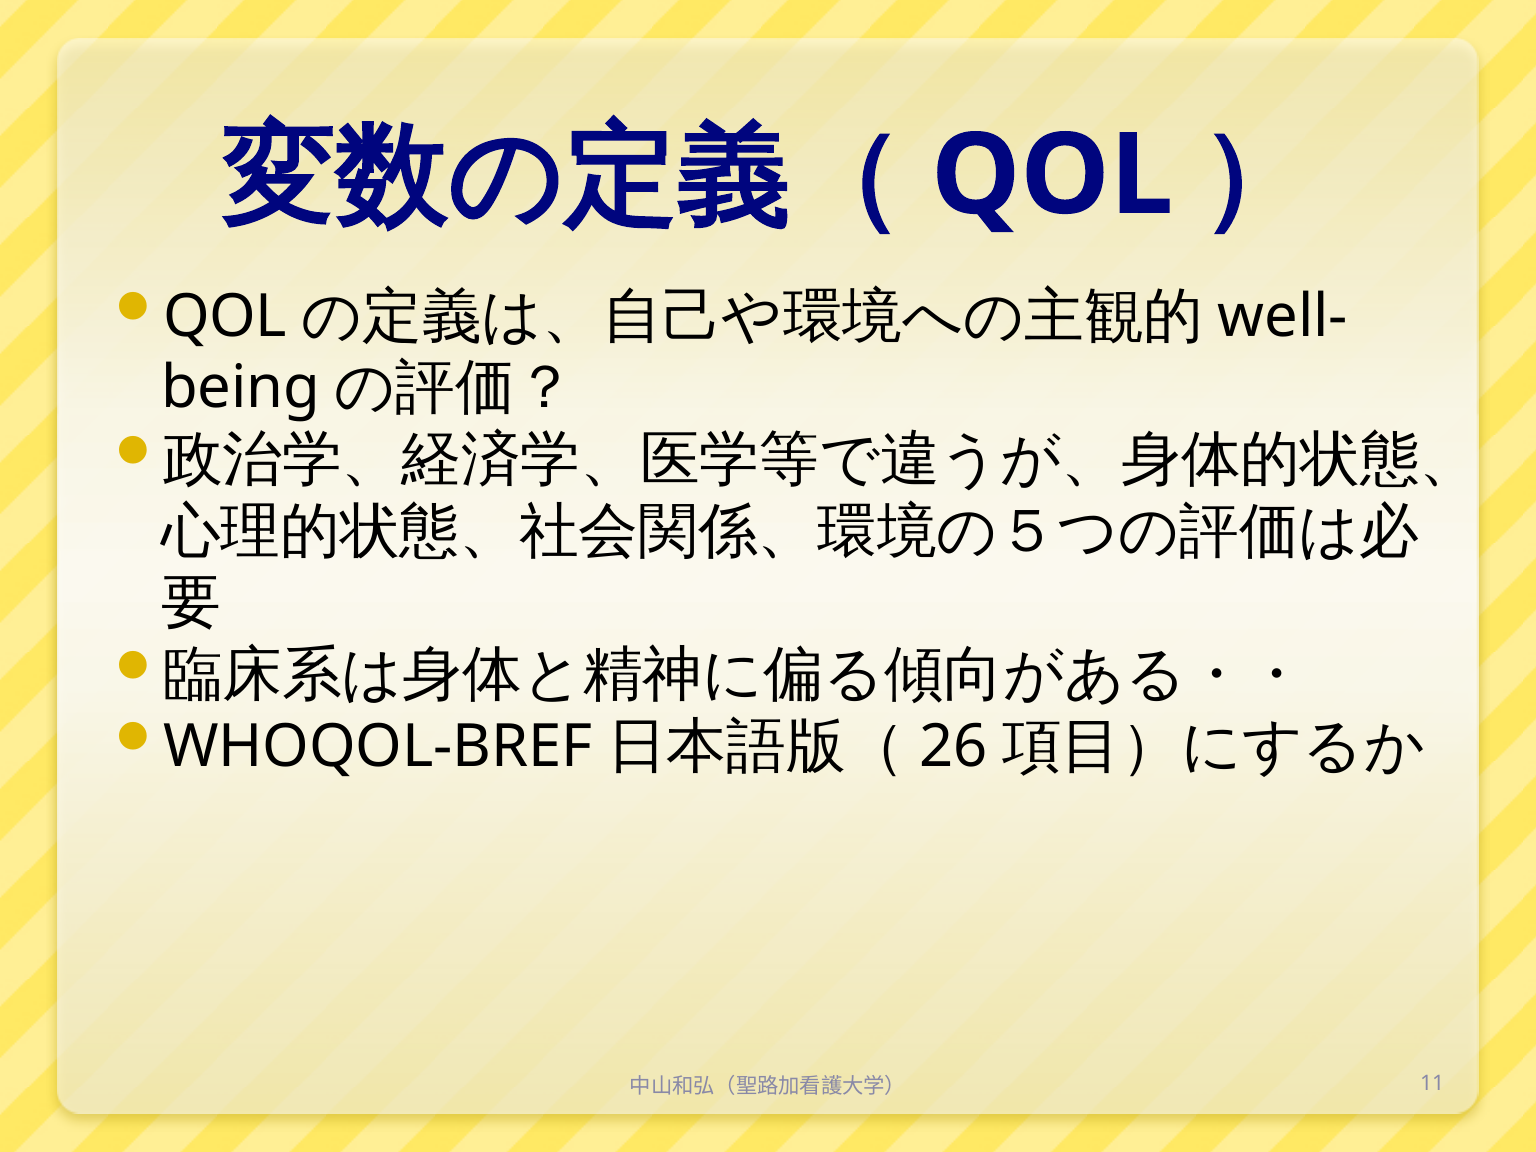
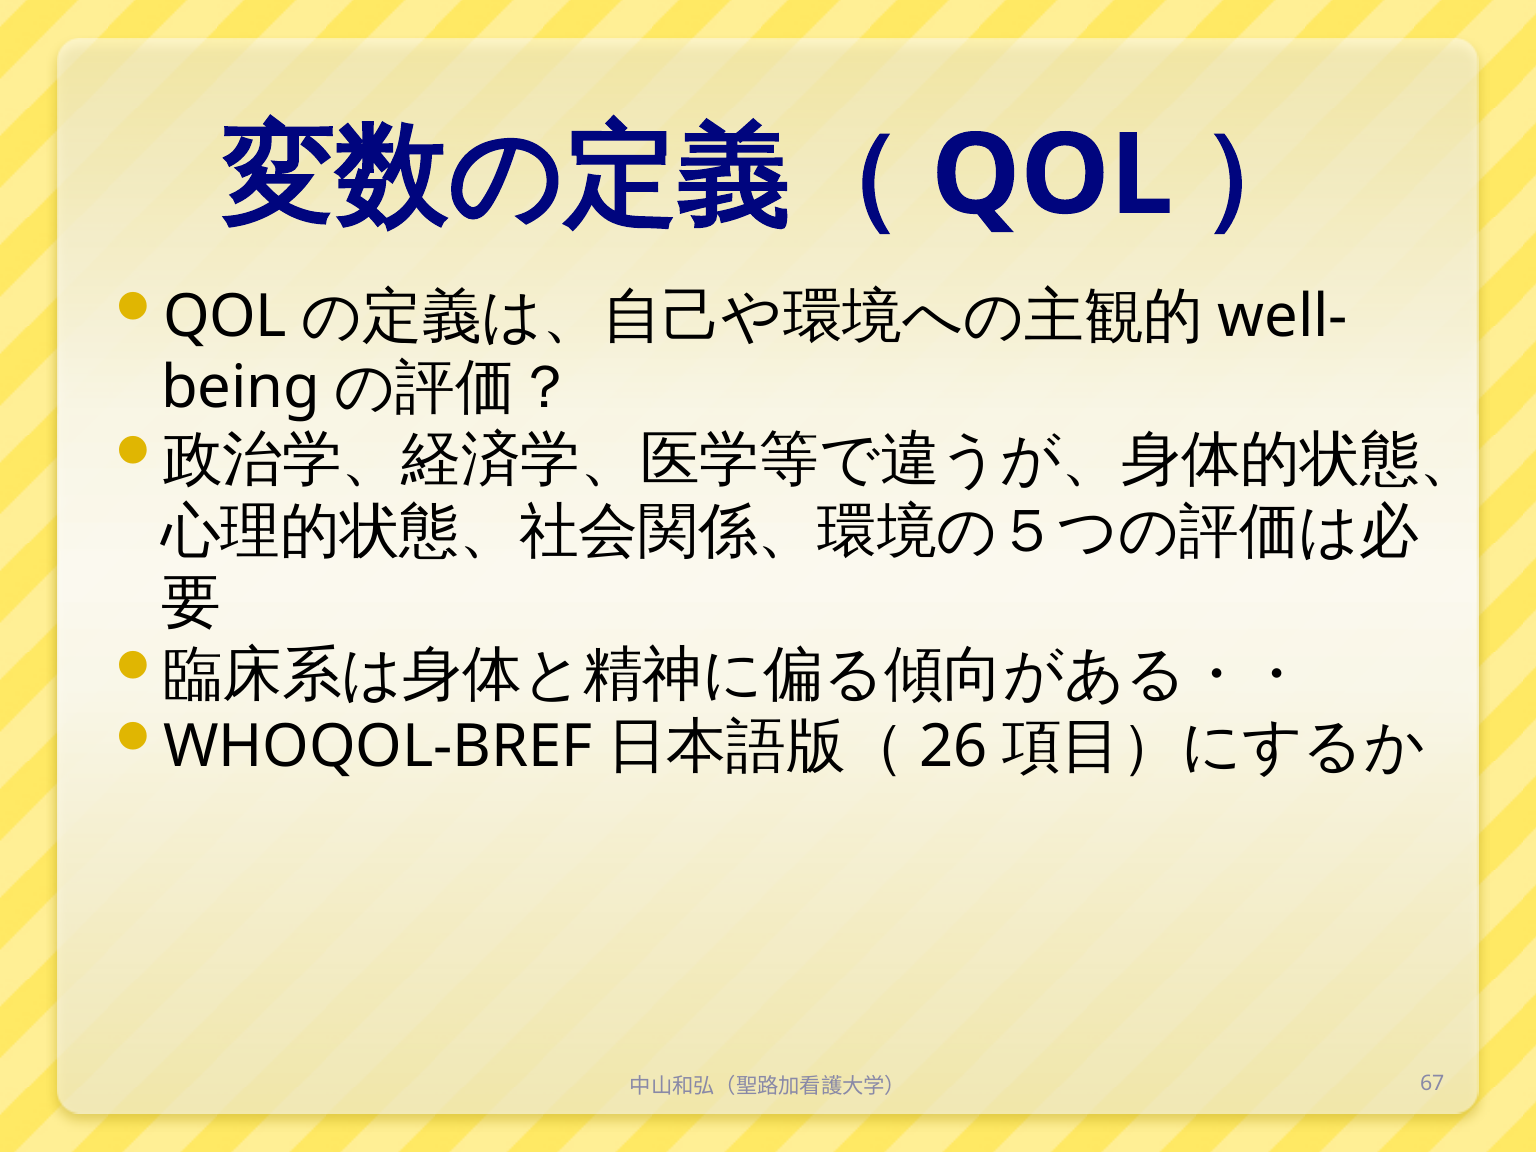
11: 11 -> 67 (1432, 1083)
